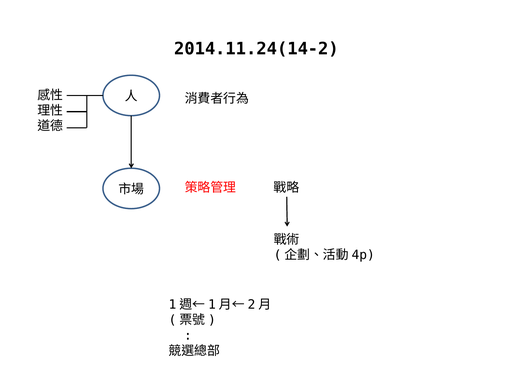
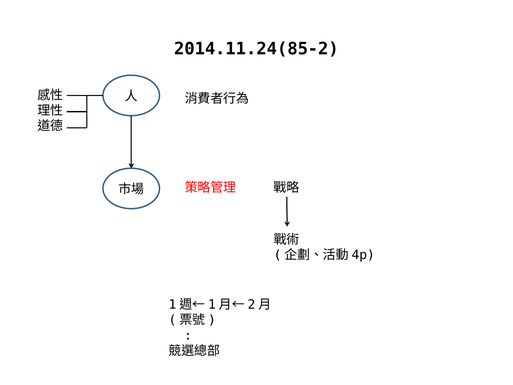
2014.11.24(14-2: 2014.11.24(14-2 -> 2014.11.24(85-2 (257, 49)
